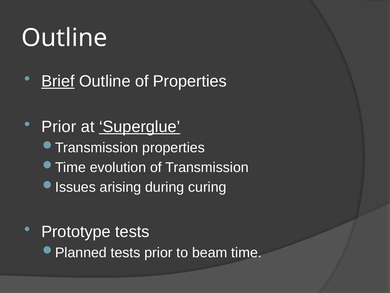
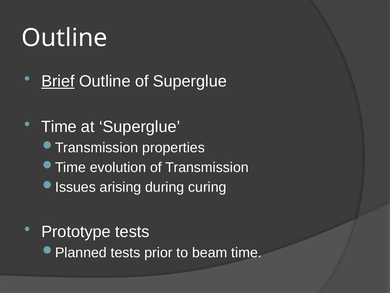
of Properties: Properties -> Superglue (190, 81)
Prior: Prior -> Time (59, 127)
Superglue underline: present -> none (140, 127)
